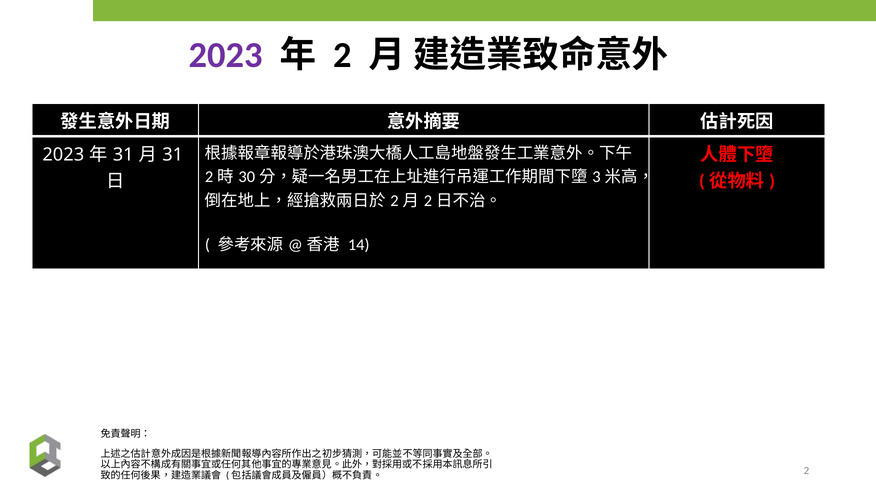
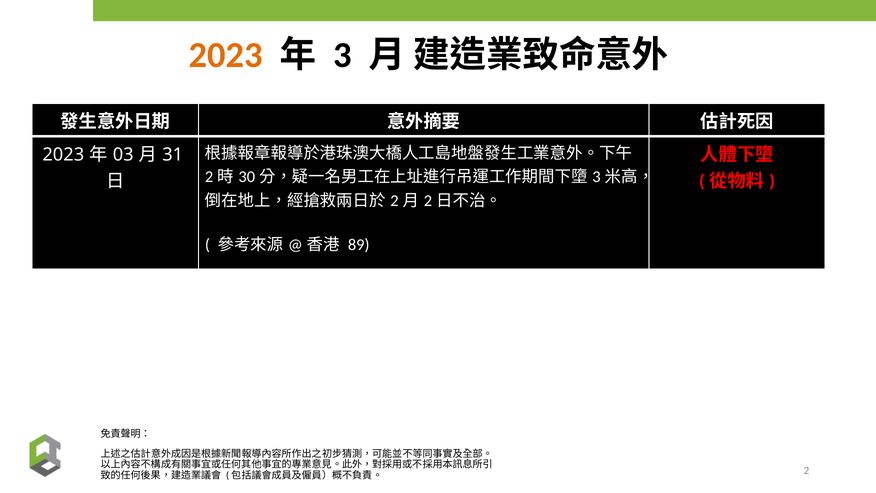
2023 colour: purple -> orange (226, 55)
2: 2 -> 3 (342, 55)
31: 31 -> 03 (123, 155)
14: 14 -> 89 (359, 244)
